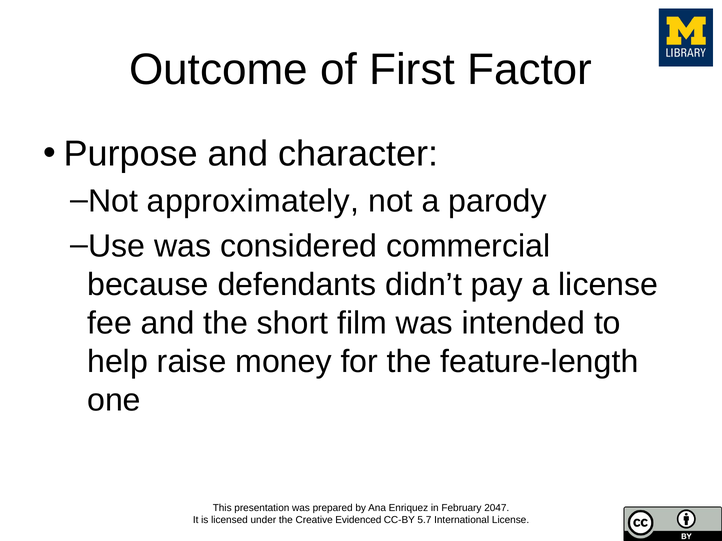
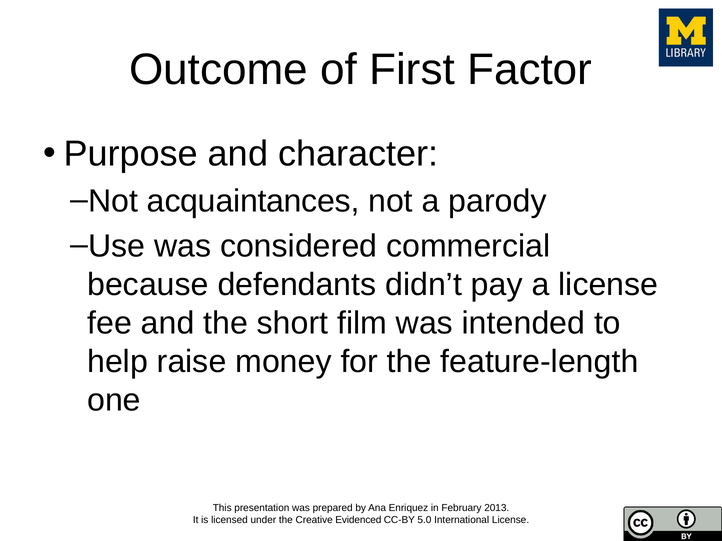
approximately: approximately -> acquaintances (253, 201)
2047: 2047 -> 2013 (497, 508)
5.7: 5.7 -> 5.0 (424, 520)
